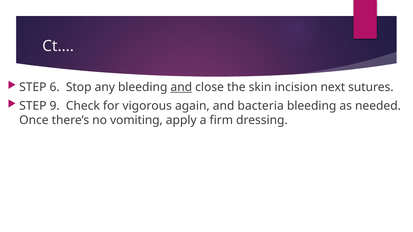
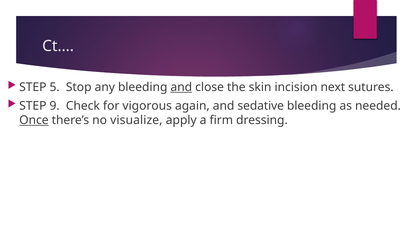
6: 6 -> 5 (55, 87)
bacteria: bacteria -> sedative (261, 106)
Once underline: none -> present (34, 120)
vomiting: vomiting -> visualize (136, 120)
